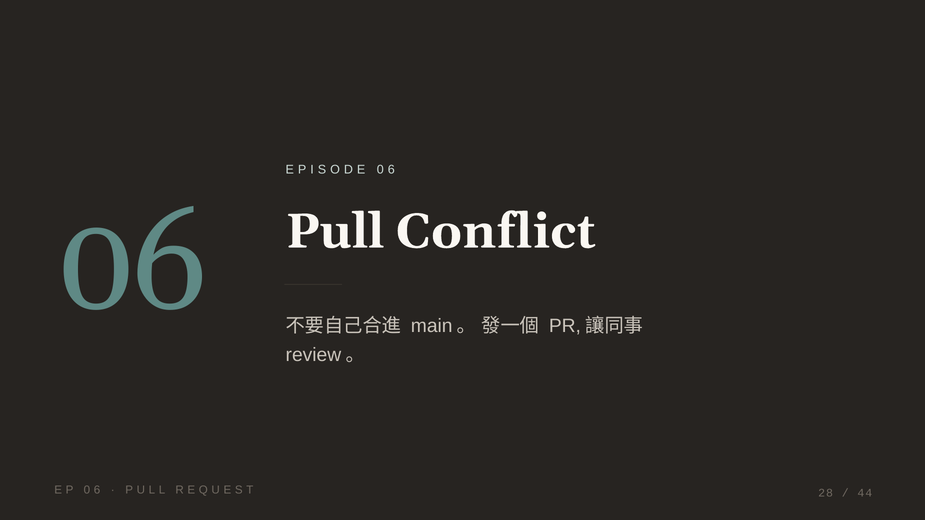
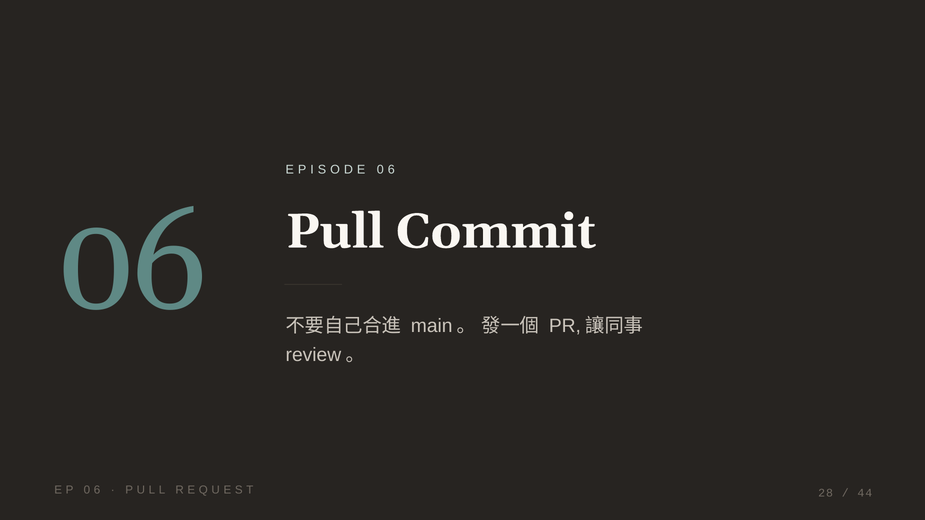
Conflict: Conflict -> Commit (496, 232)
